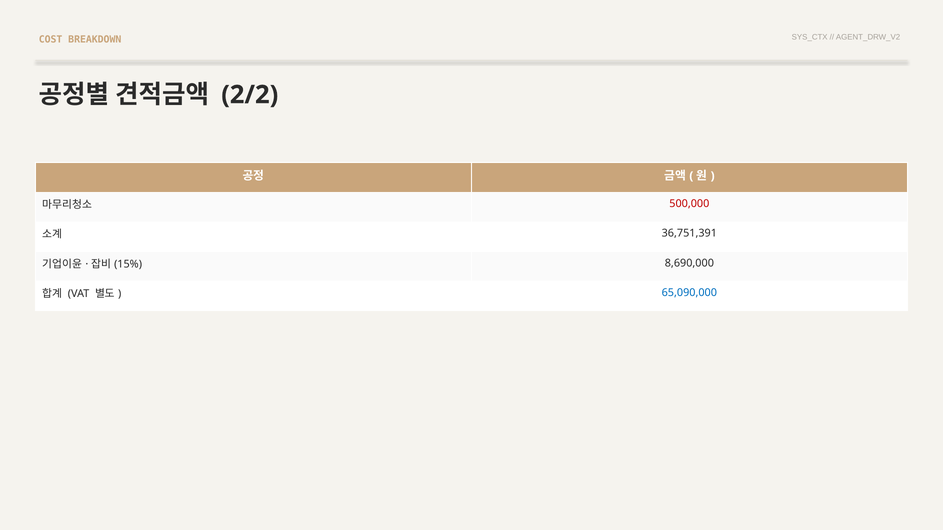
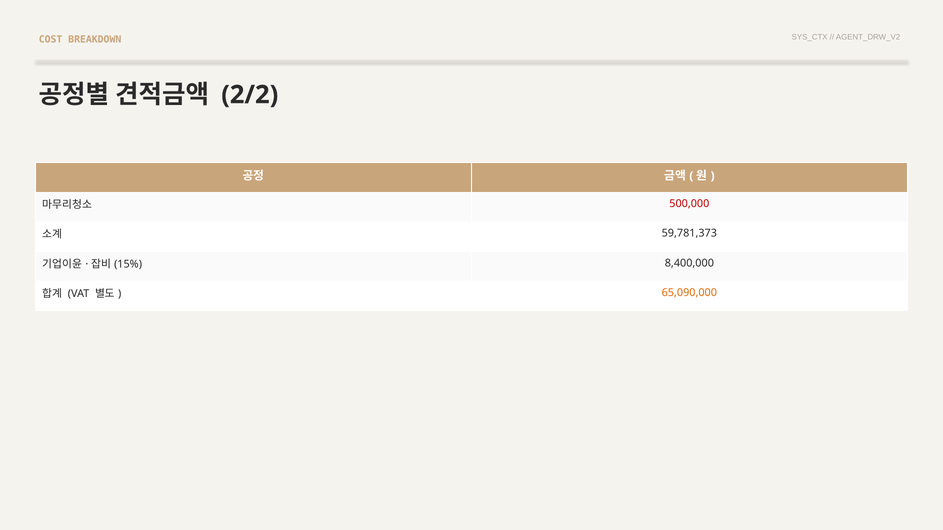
36,751,391: 36,751,391 -> 59,781,373 (689, 234)
8,690,000: 8,690,000 -> 8,400,000 (689, 263)
65,090,000 colour: blue -> orange (689, 293)
